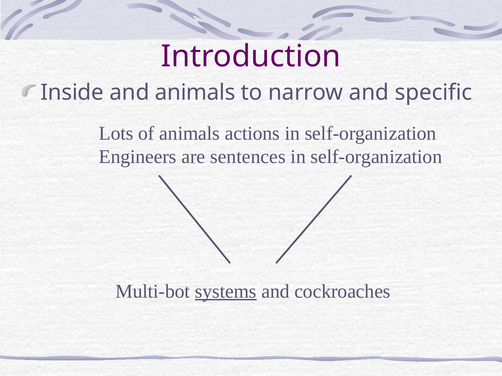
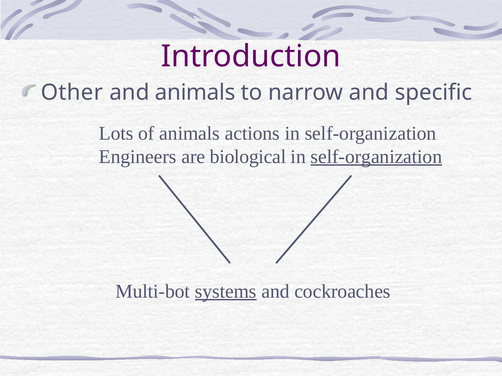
Inside: Inside -> Other (72, 93)
sentences: sentences -> biological (248, 157)
self-organization underline: none -> present (376, 157)
